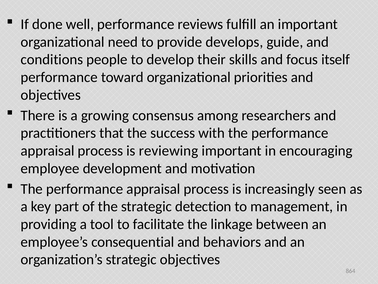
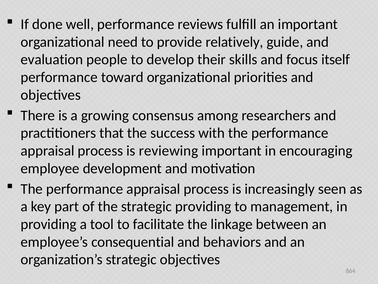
develops: develops -> relatively (234, 42)
conditions: conditions -> evaluation (52, 60)
strategic detection: detection -> providing (203, 206)
